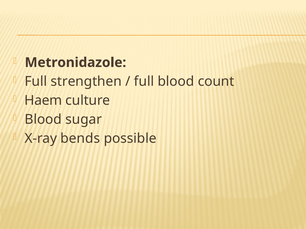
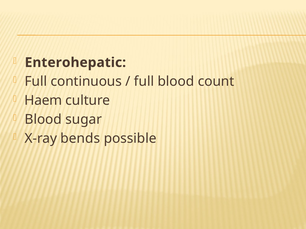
Metronidazole: Metronidazole -> Enterohepatic (75, 63)
strengthen: strengthen -> continuous (86, 82)
